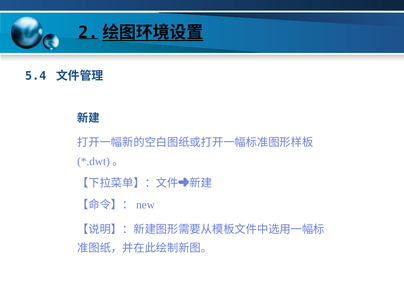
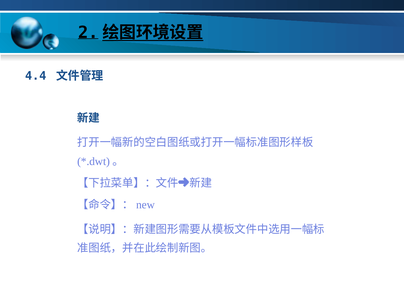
5.4: 5.4 -> 4.4 (36, 76)
